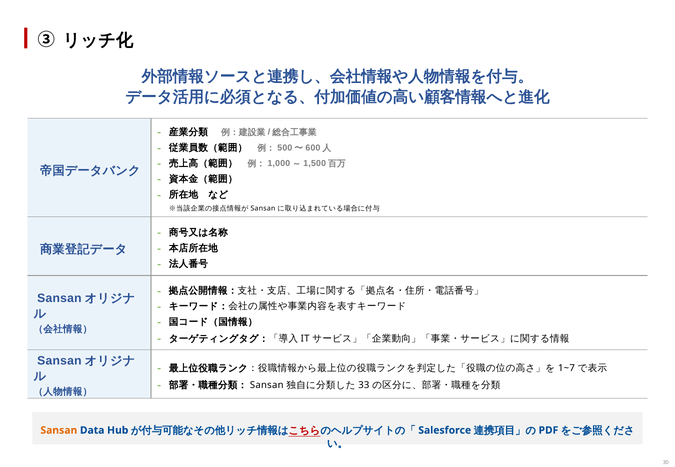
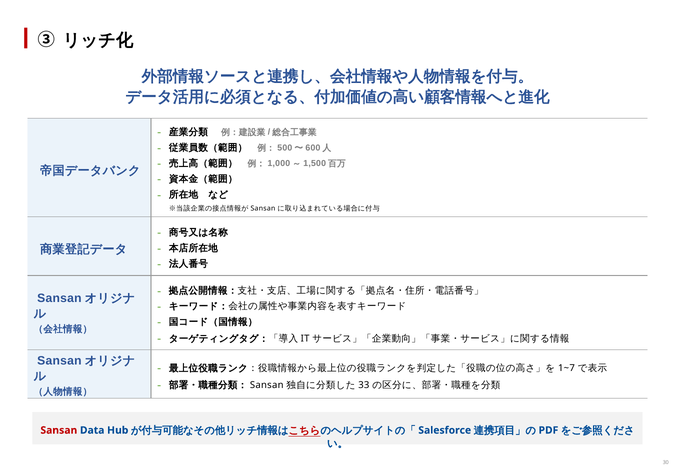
Sansan colour: orange -> red (59, 431)
